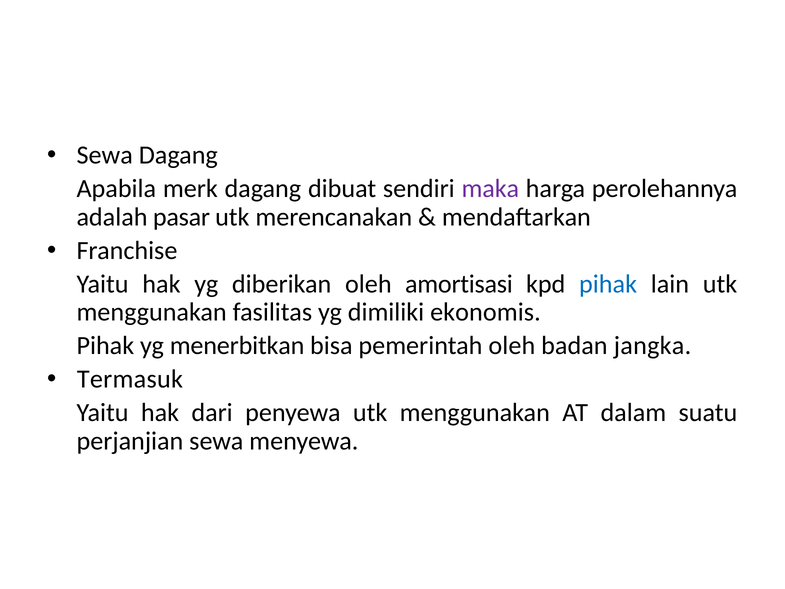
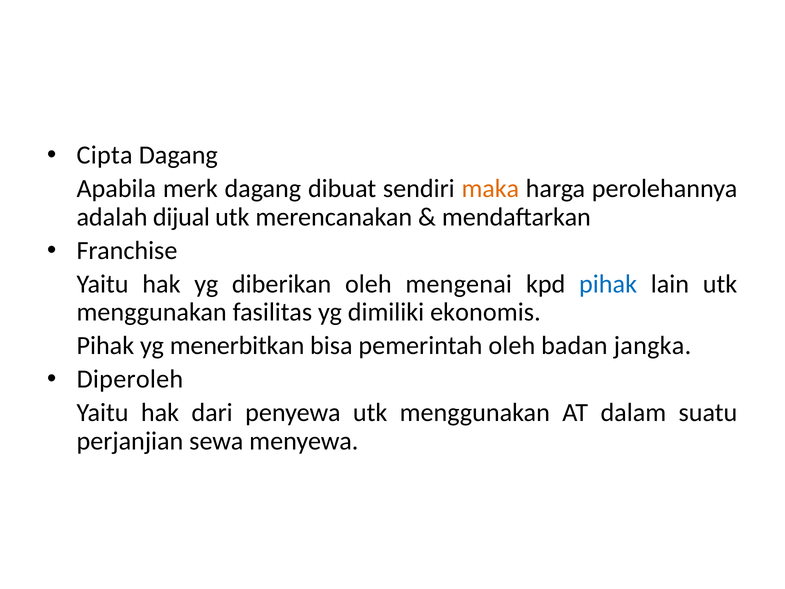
Sewa: Sewa -> Cipta (105, 155)
maka colour: purple -> orange (490, 189)
pasar: pasar -> dijual (181, 217)
amortisasi: amortisasi -> mengenai (459, 284)
Termasuk: Termasuk -> Diperoleh (130, 379)
